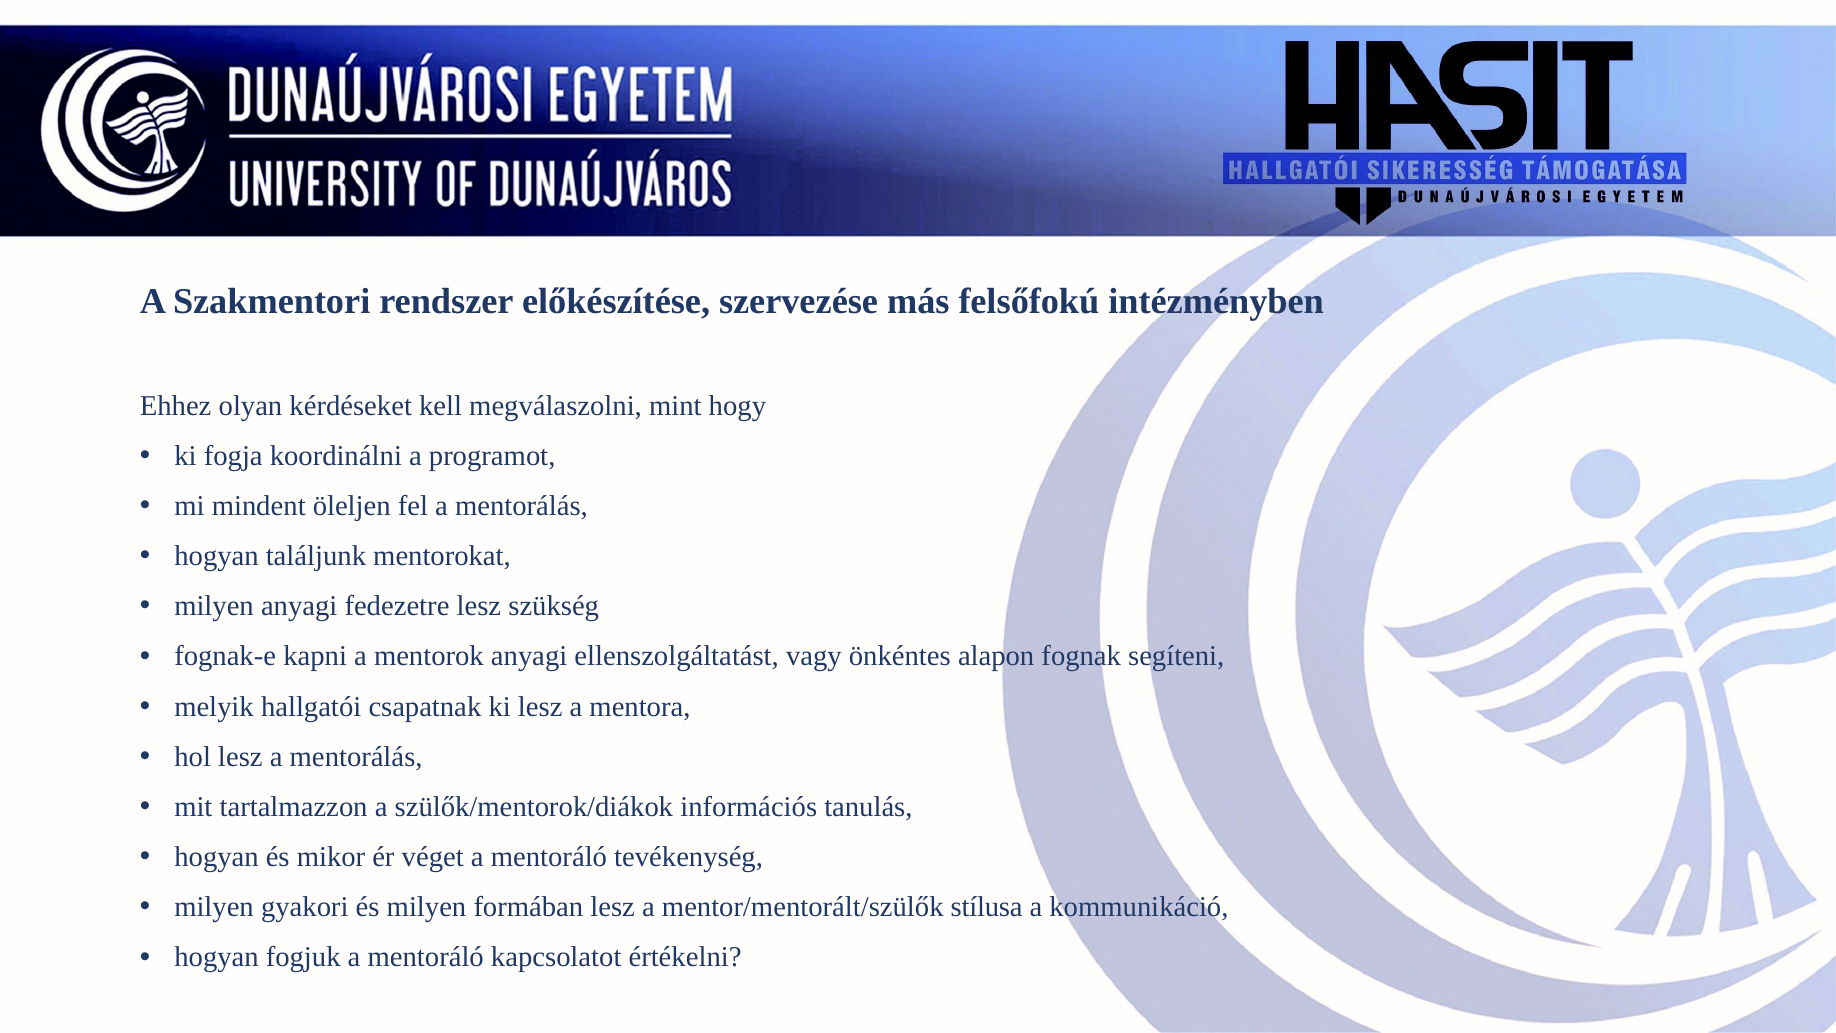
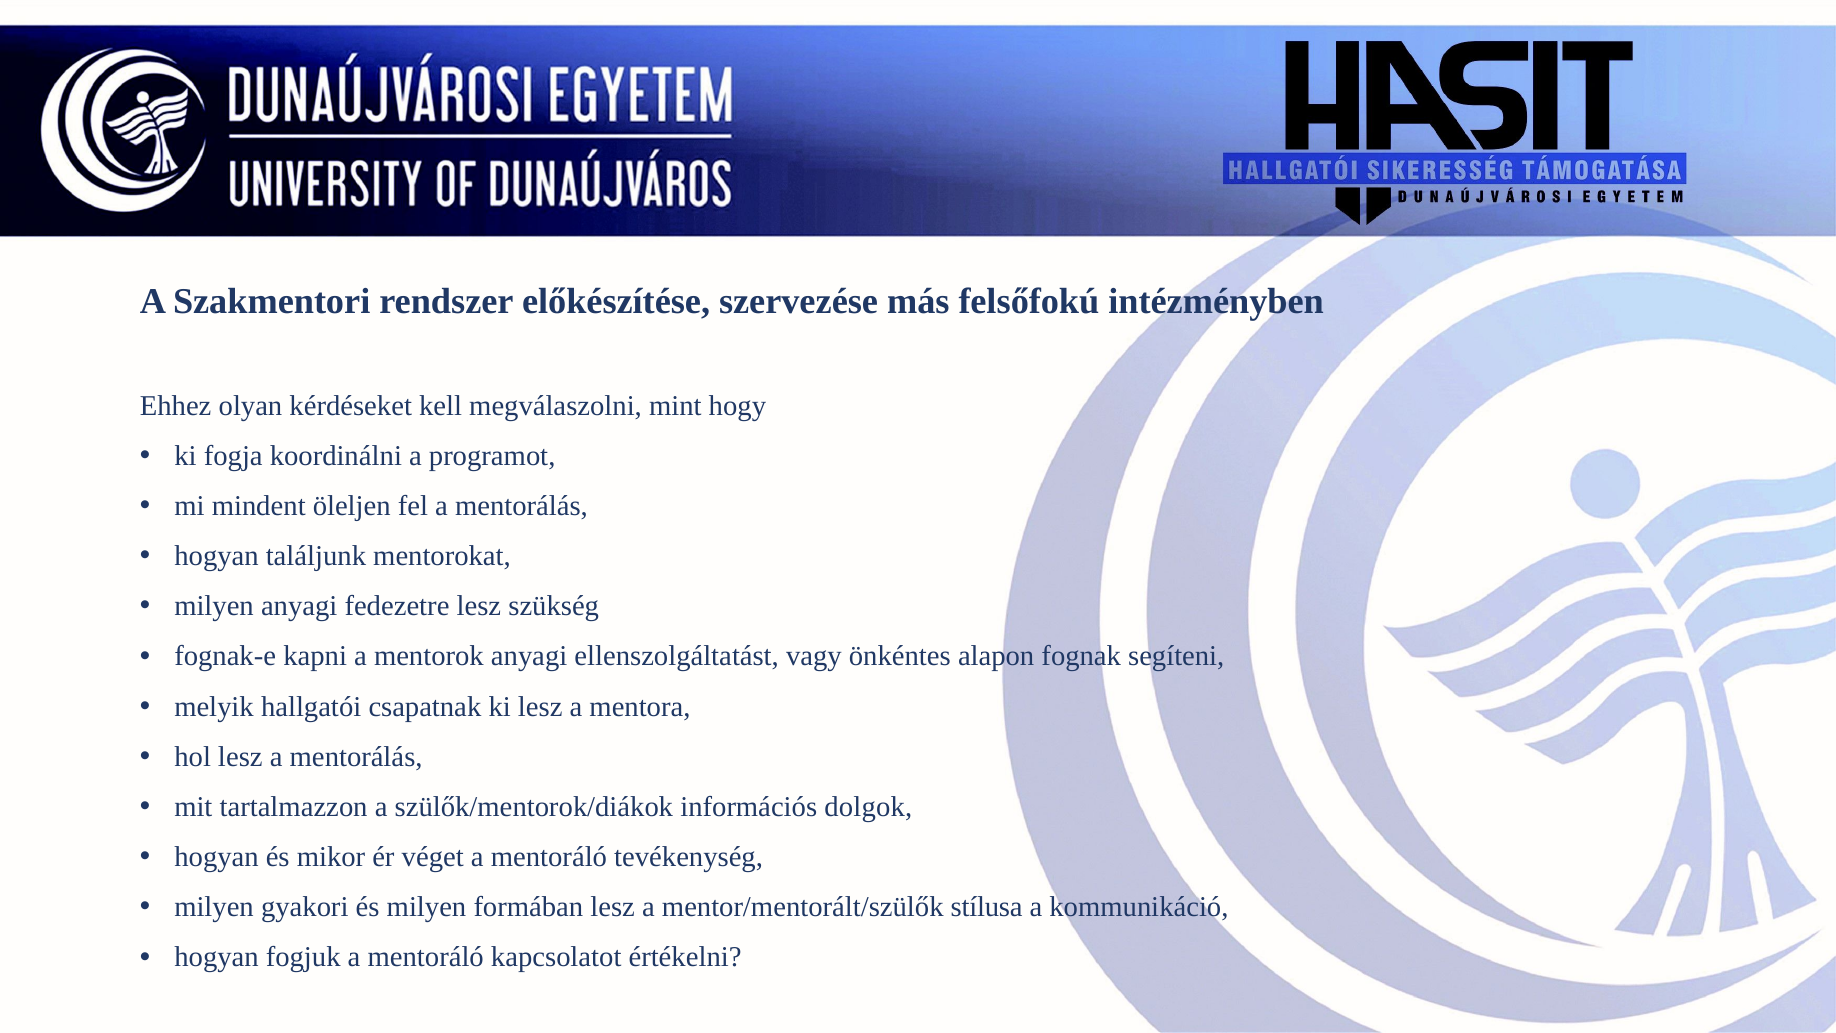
tanulás: tanulás -> dolgok (868, 807)
